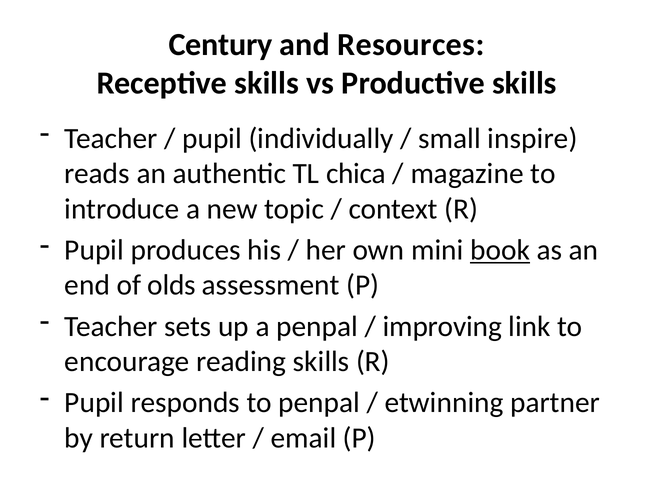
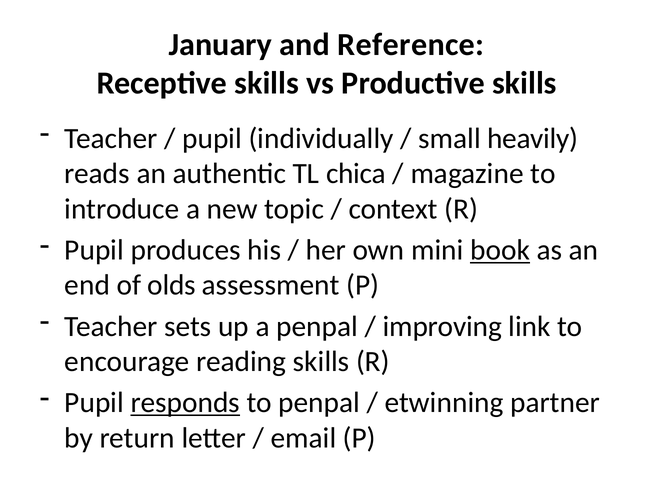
Century: Century -> January (220, 45)
Resources: Resources -> Reference (411, 45)
inspire: inspire -> heavily (533, 139)
responds underline: none -> present (185, 403)
